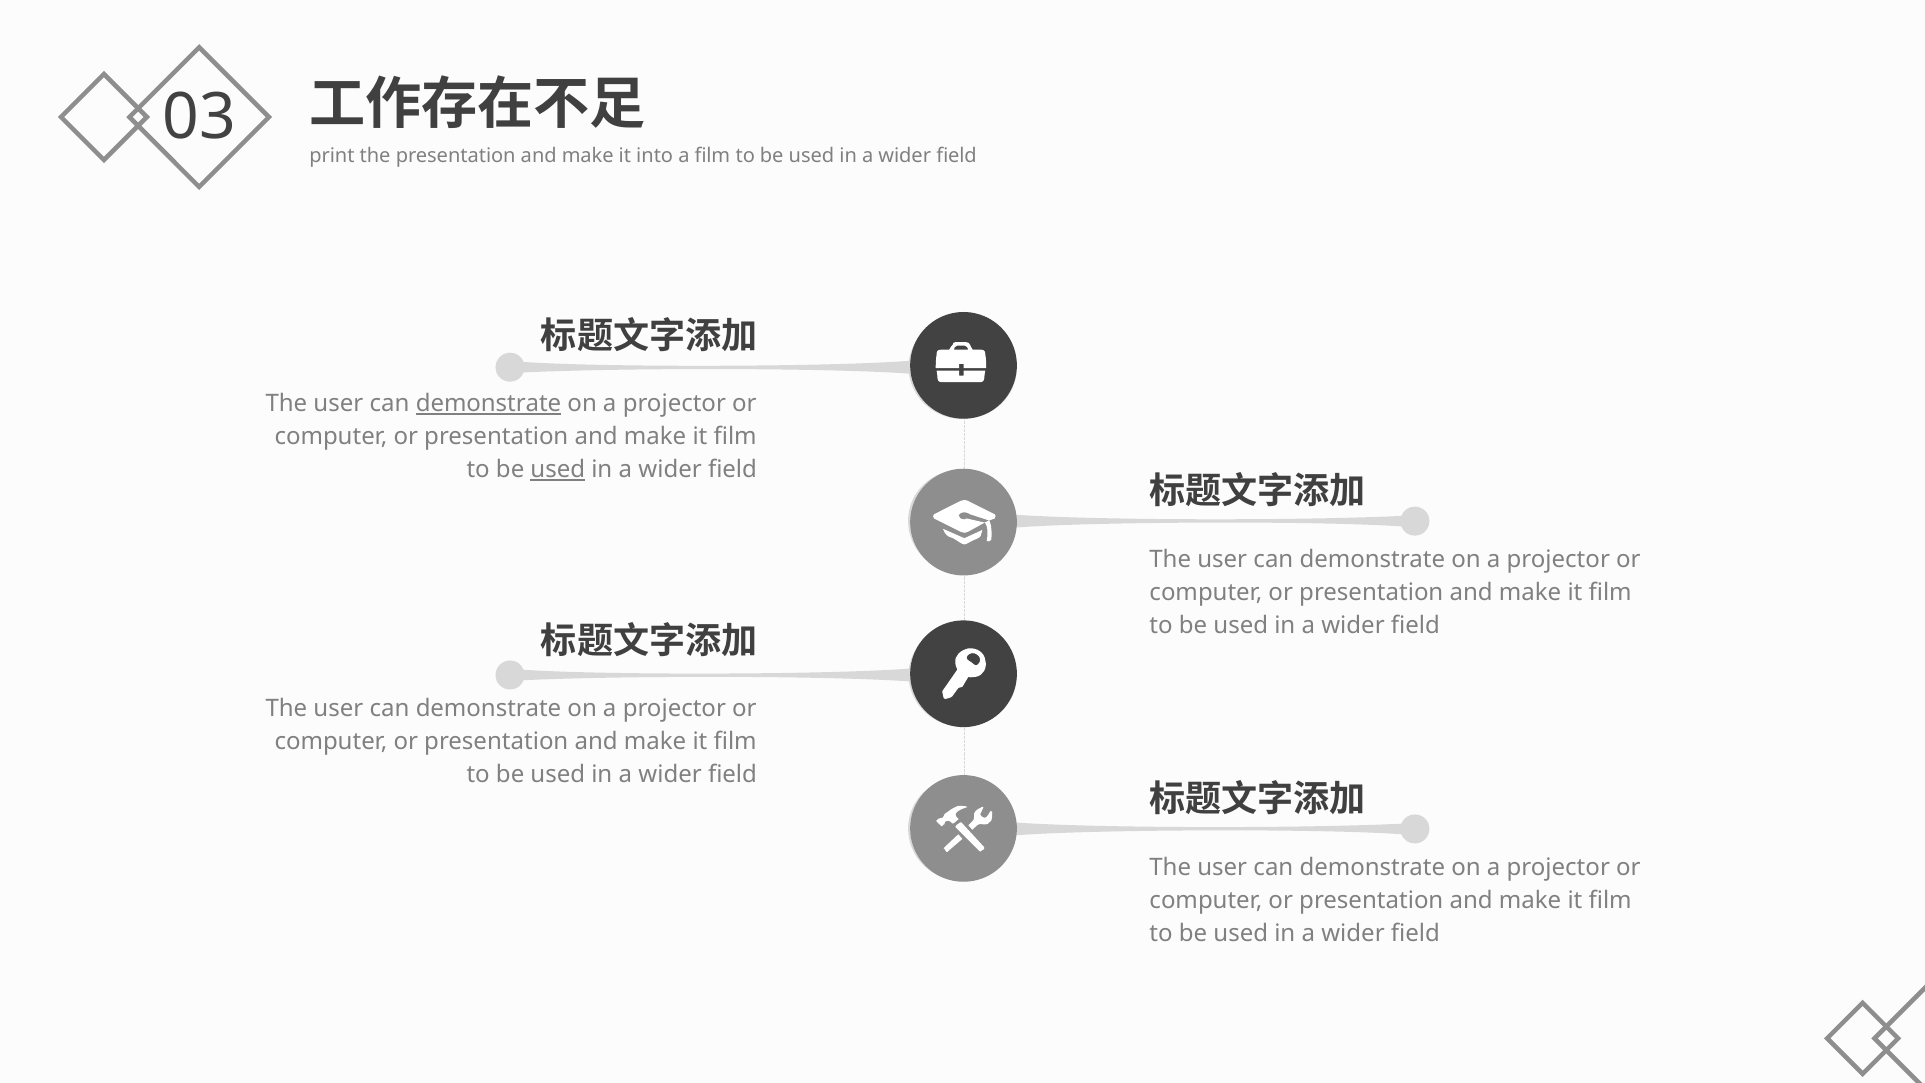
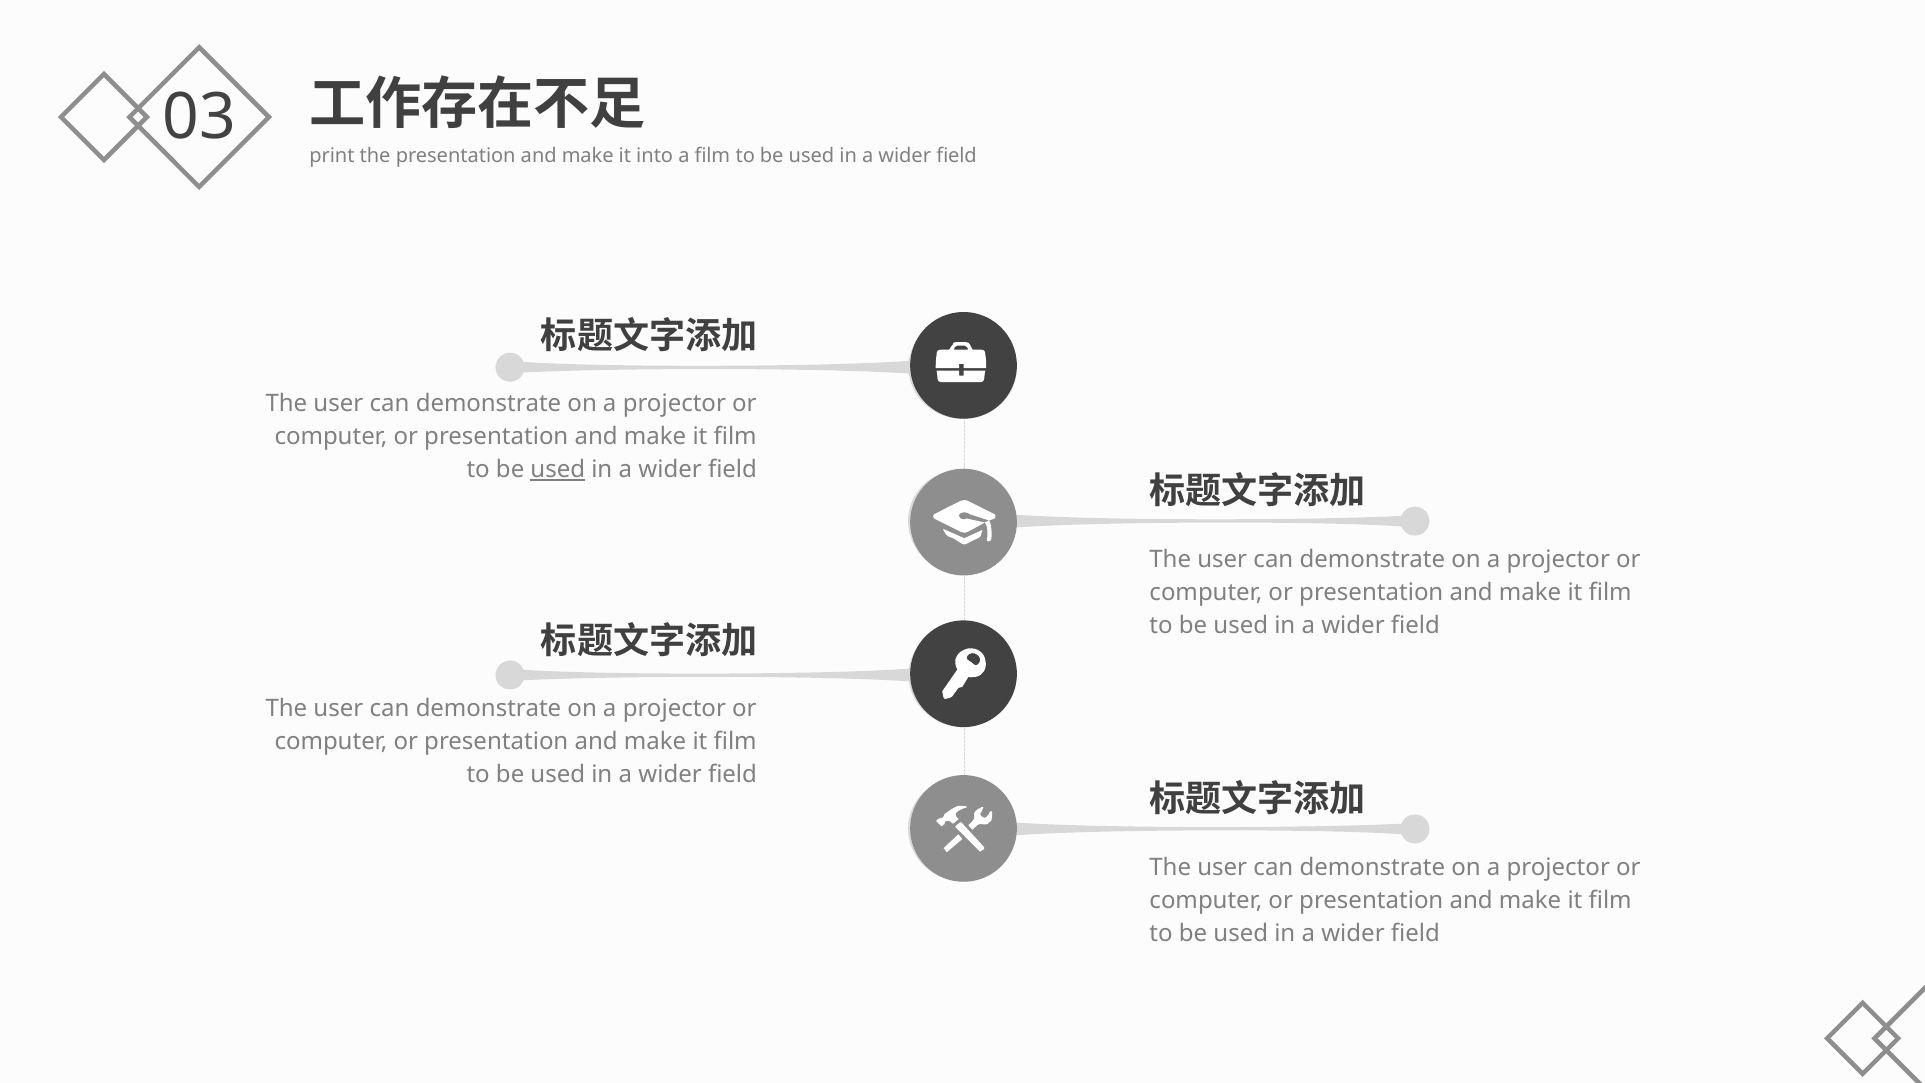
demonstrate underline: present -> none (489, 404)
